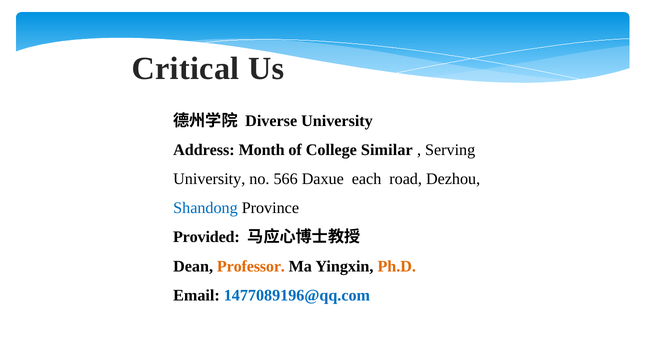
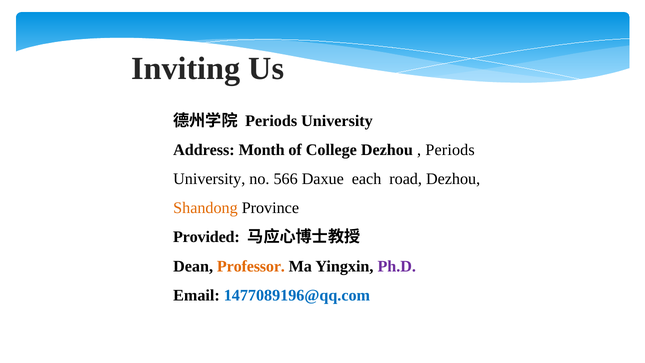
Critical: Critical -> Inviting (186, 69)
Diverse: Diverse -> Periods (271, 121)
College Similar: Similar -> Dezhou (387, 150)
Serving: Serving -> Periods (450, 150)
Shandong colour: blue -> orange (205, 208)
Ph.D colour: orange -> purple (397, 266)
